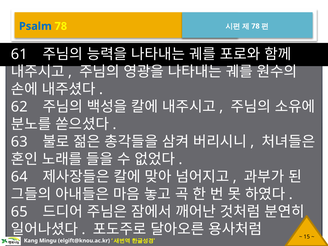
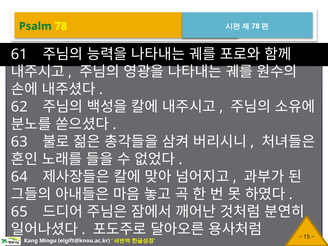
Psalm colour: blue -> green (35, 26)
